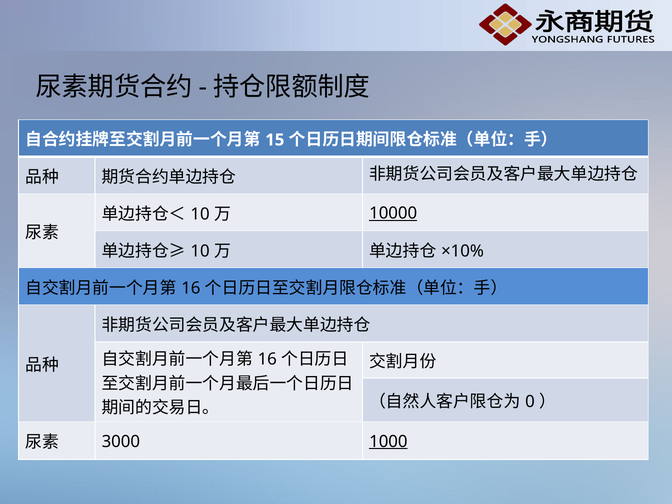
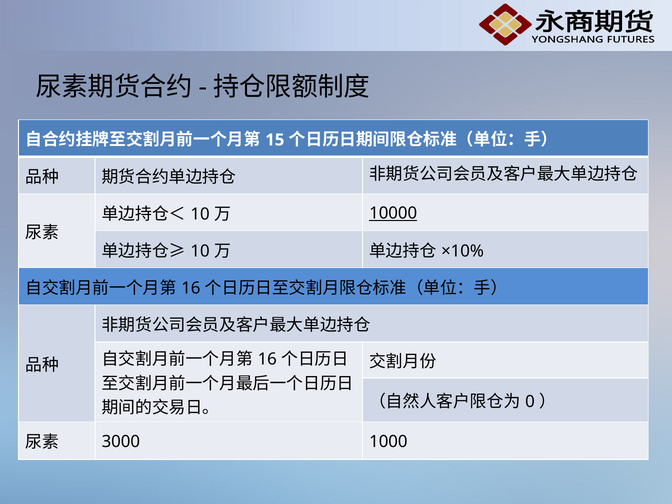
1000 underline: present -> none (388, 442)
